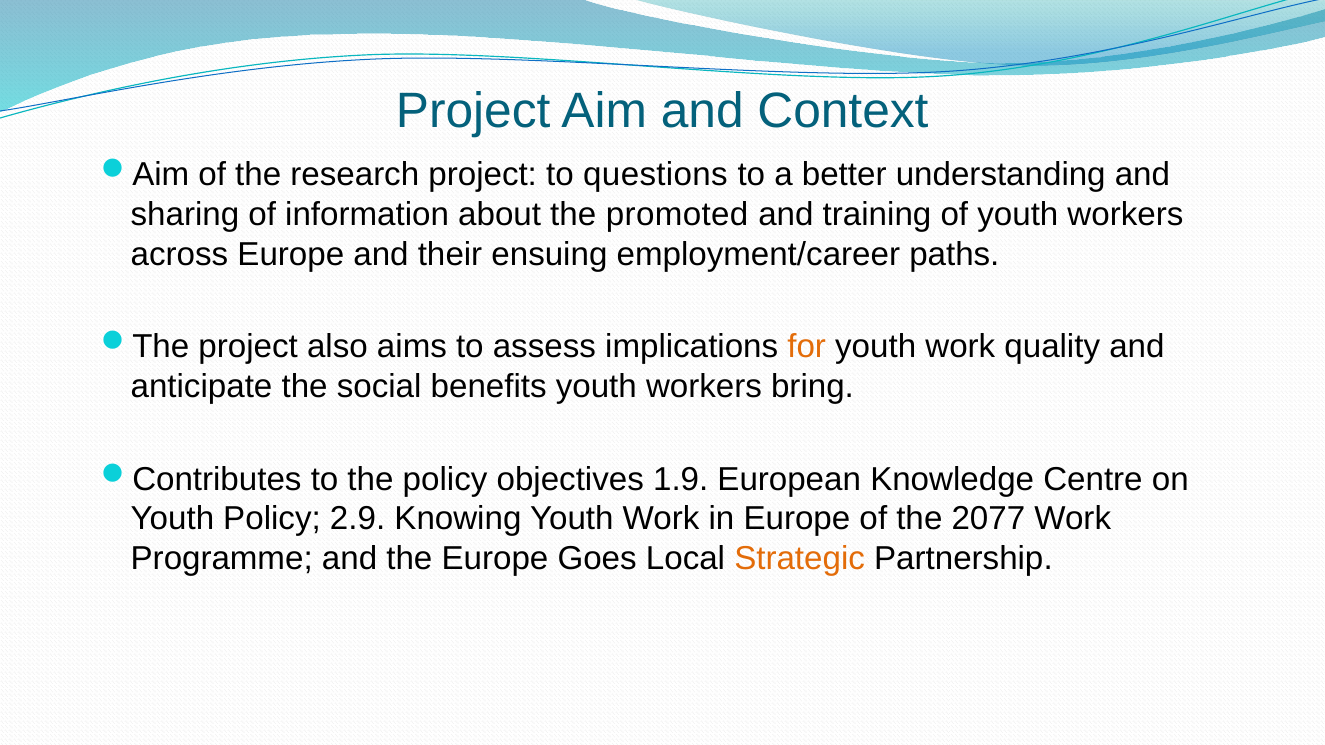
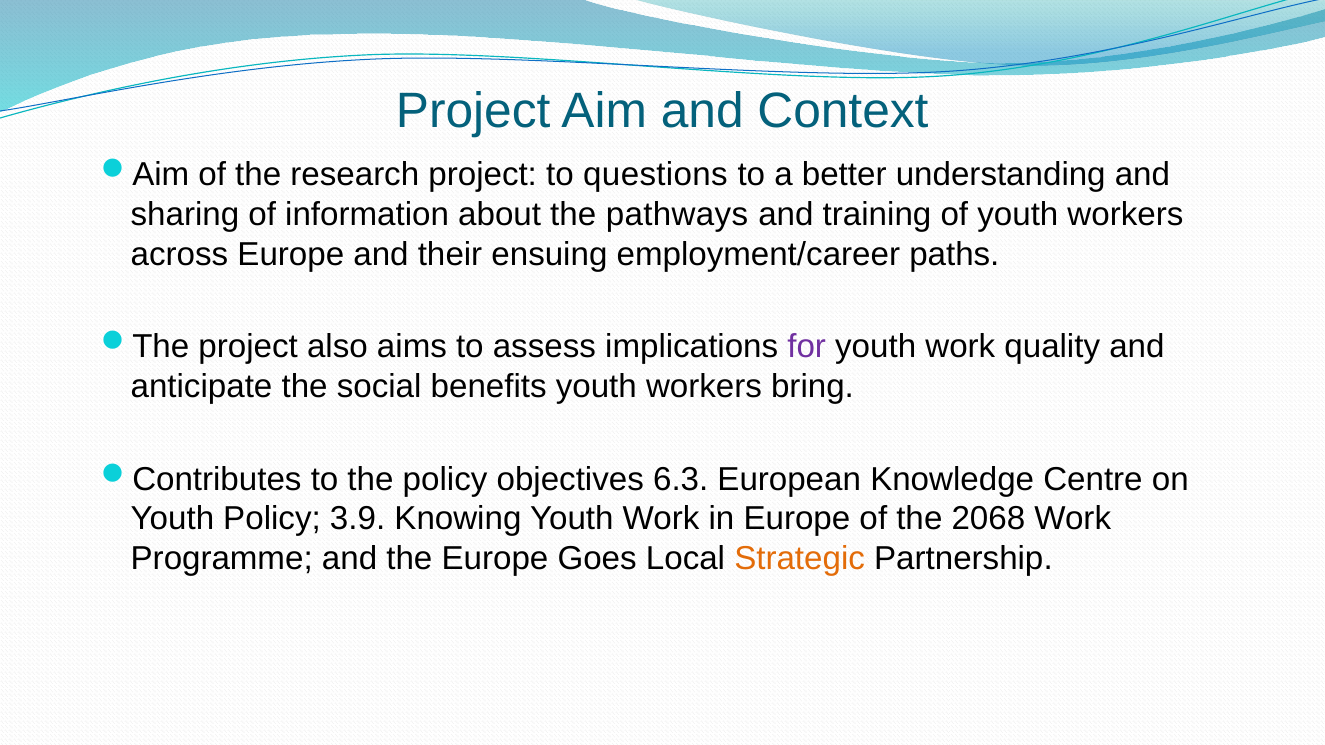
promoted: promoted -> pathways (677, 214)
for colour: orange -> purple (807, 347)
1.9: 1.9 -> 6.3 (681, 479)
2.9: 2.9 -> 3.9 (358, 519)
2077: 2077 -> 2068 (988, 519)
